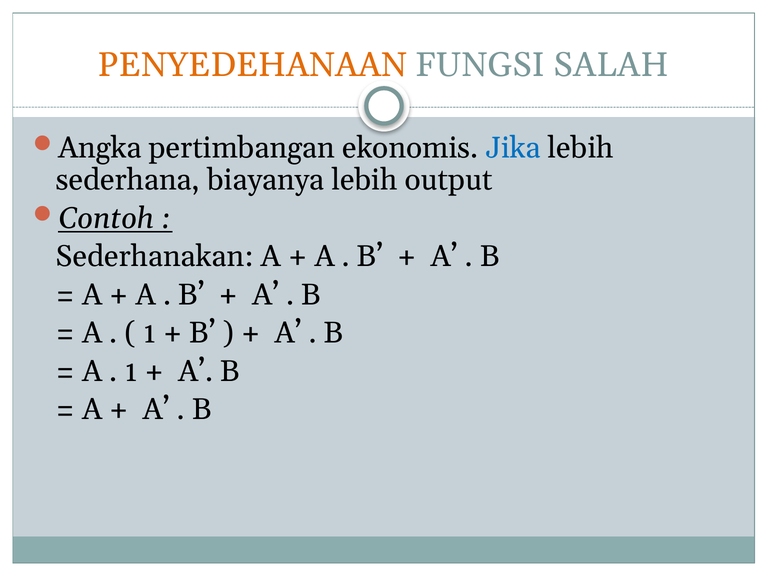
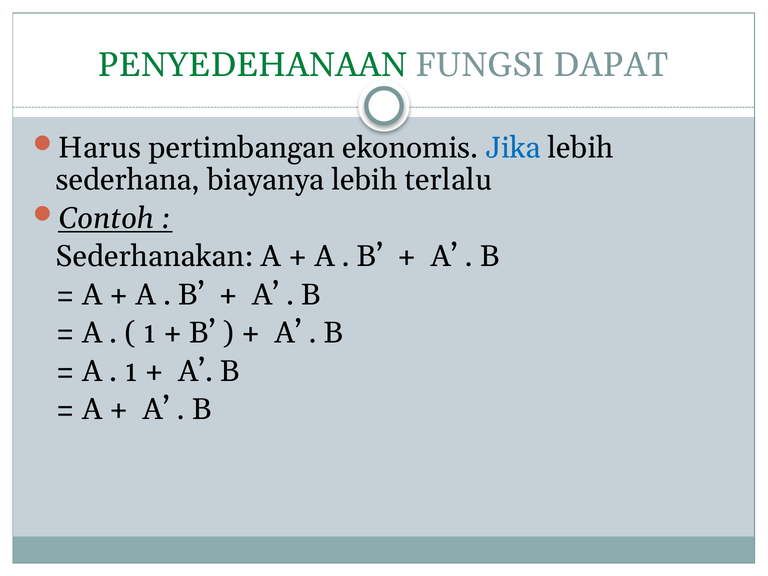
PENYEDEHANAAN colour: orange -> green (253, 65)
SALAH: SALAH -> DAPAT (611, 65)
Angka: Angka -> Harus (100, 148)
output: output -> terlalu (449, 180)
